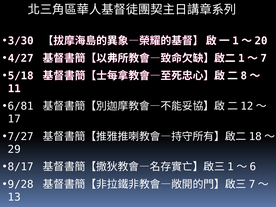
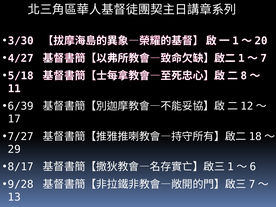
6/81: 6/81 -> 6/39 (21, 106)
